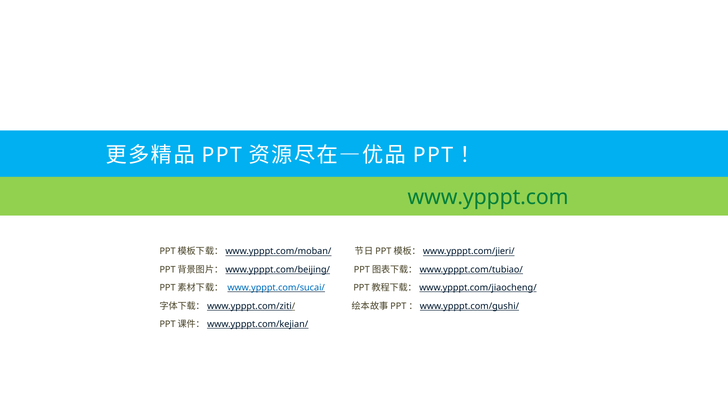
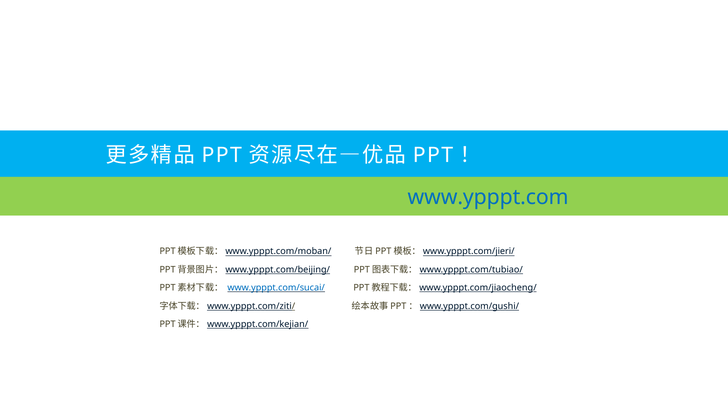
www.ypppt.com colour: green -> blue (488, 197)
